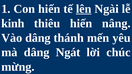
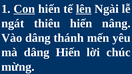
Con underline: none -> present (24, 9)
kinh: kinh -> ngát (13, 23)
dâng Ngát: Ngát -> Hiến (68, 52)
